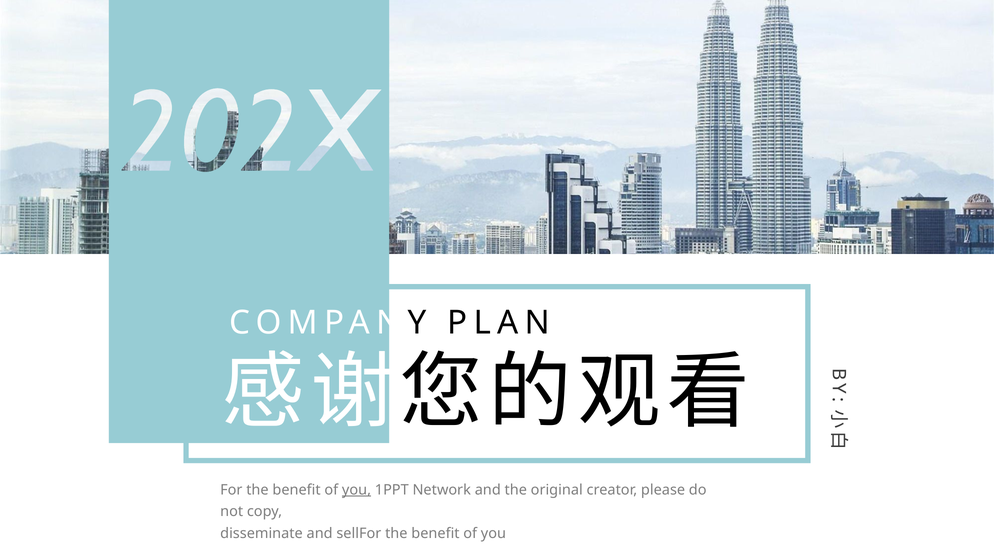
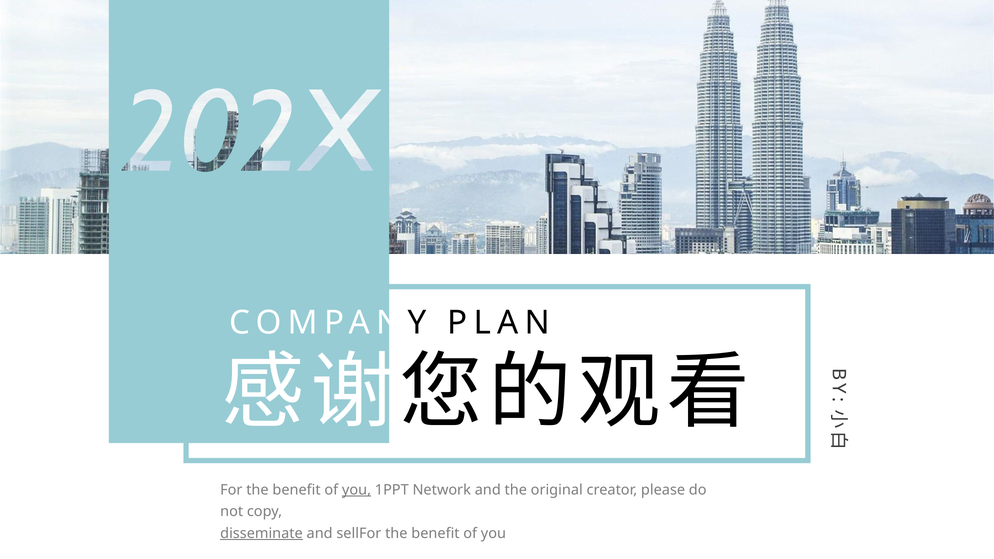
disseminate underline: none -> present (261, 533)
